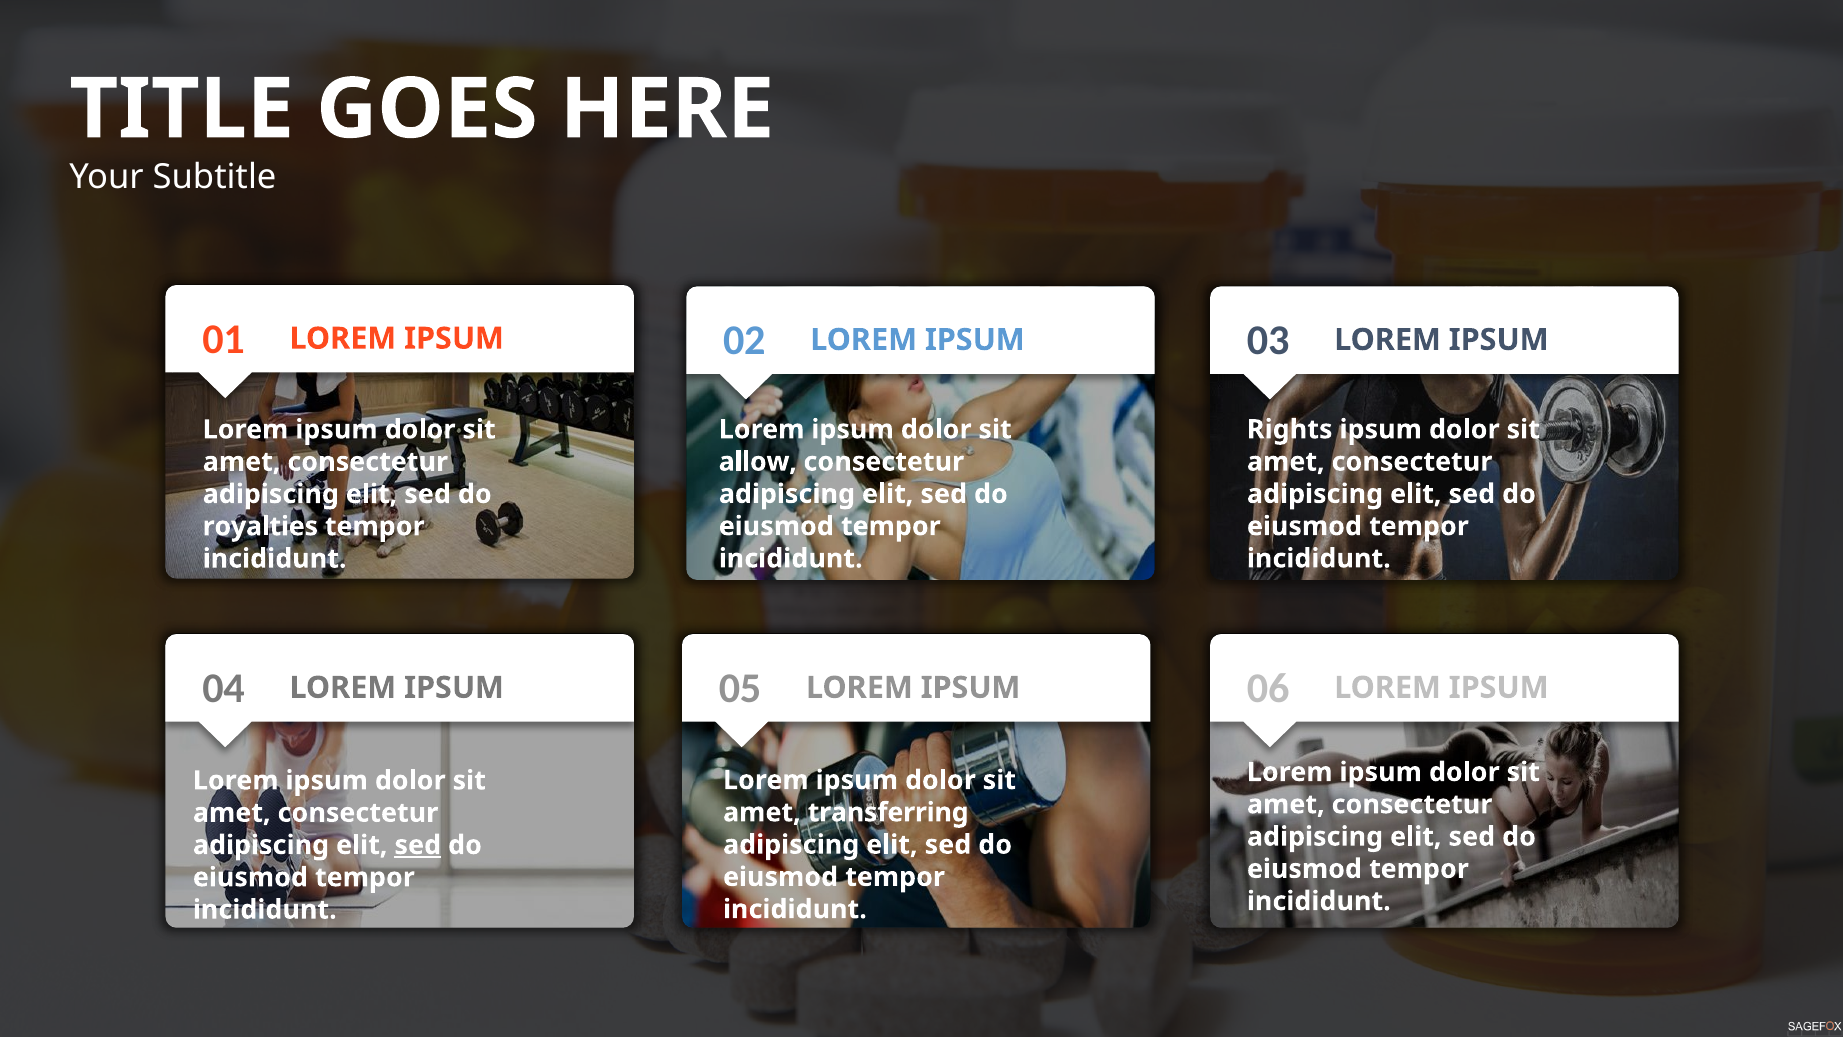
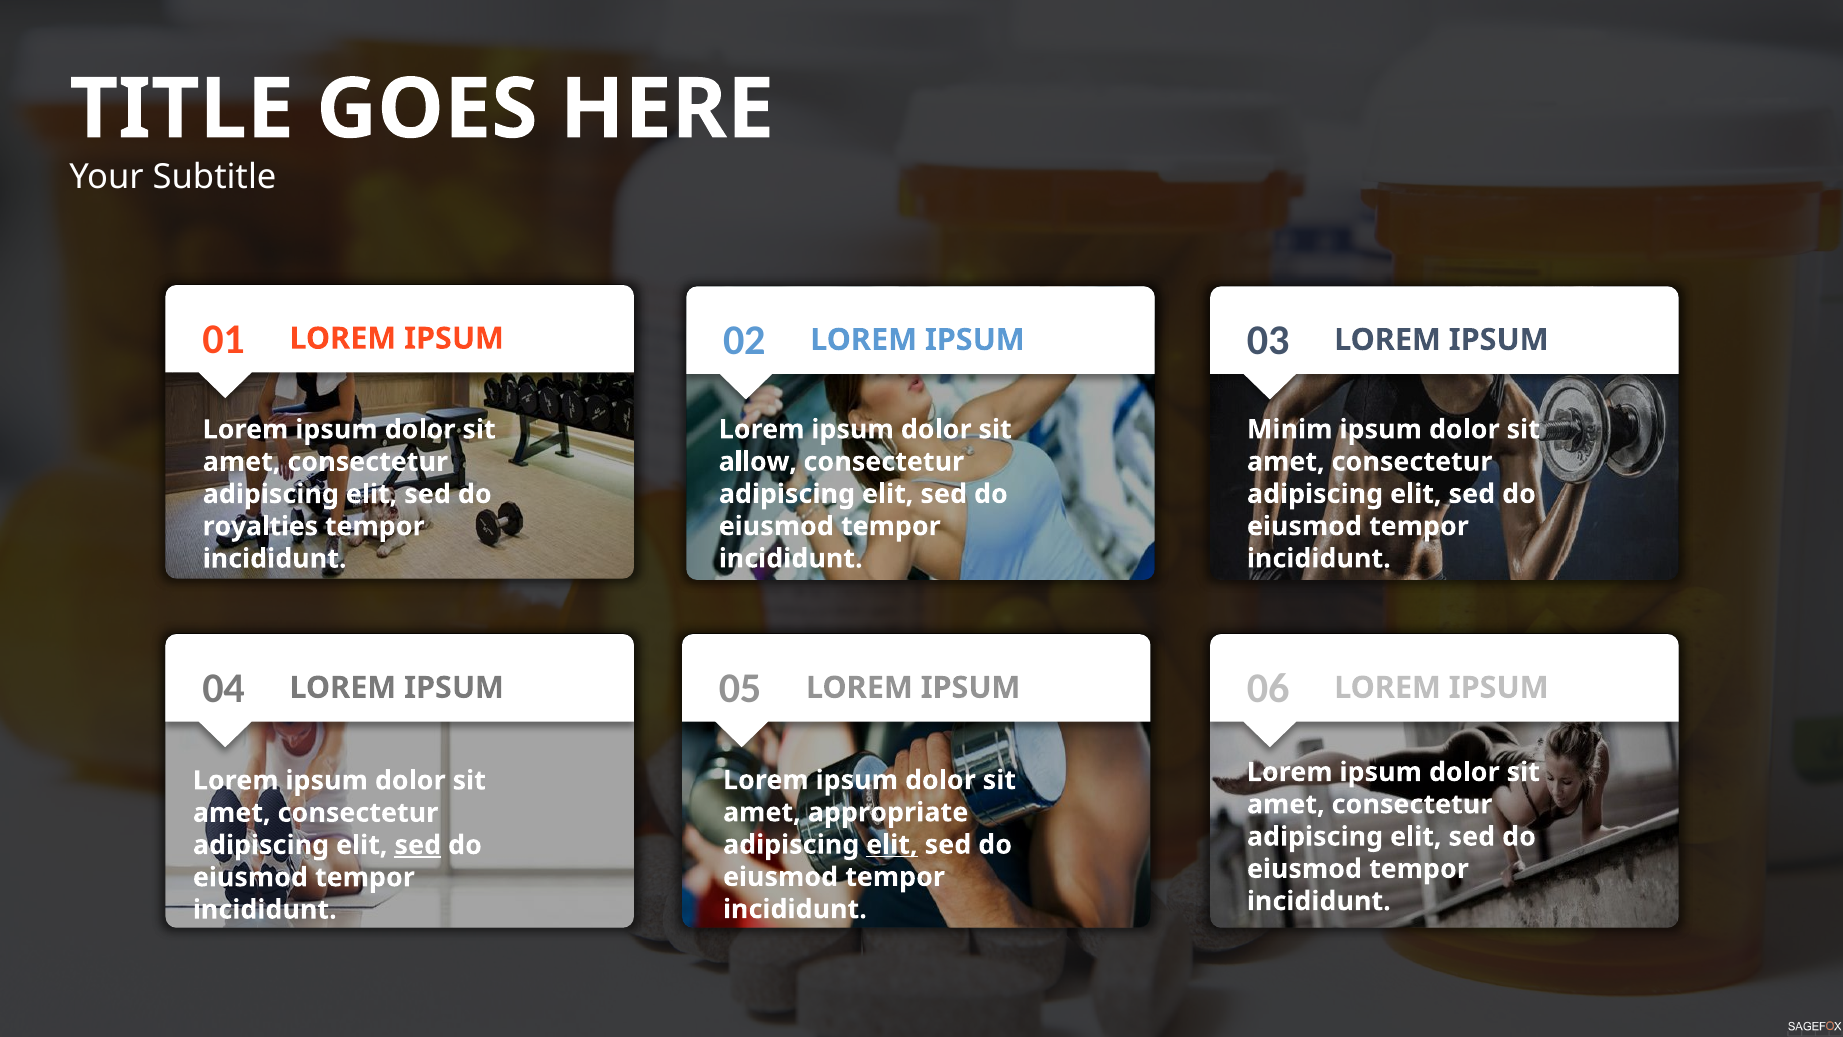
Rights: Rights -> Minim (1290, 429)
transferring: transferring -> appropriate (888, 812)
elit underline: none -> present (892, 845)
